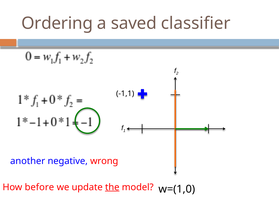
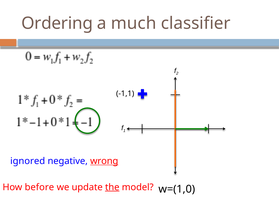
saved: saved -> much (134, 23)
another: another -> ignored (28, 161)
wrong underline: none -> present (104, 161)
